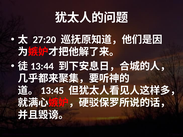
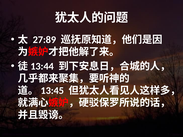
27:20: 27:20 -> 27:89 (44, 40)
